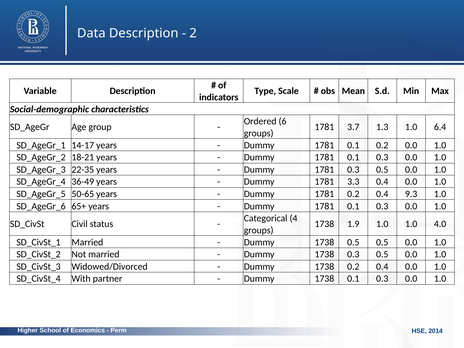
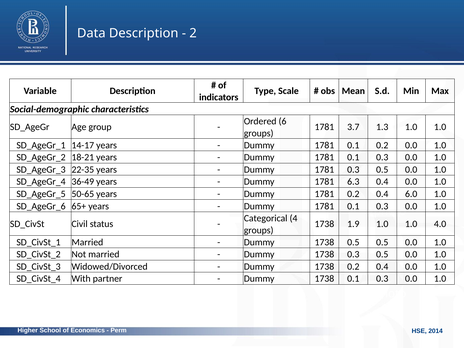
1.3 1.0 6.4: 6.4 -> 1.0 (440, 127)
3.3: 3.3 -> 6.3 (353, 182)
9.3: 9.3 -> 6.0 (411, 194)
